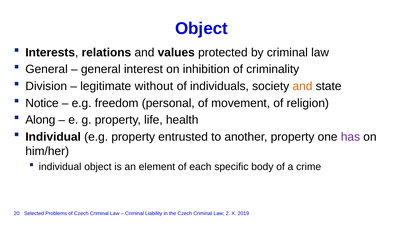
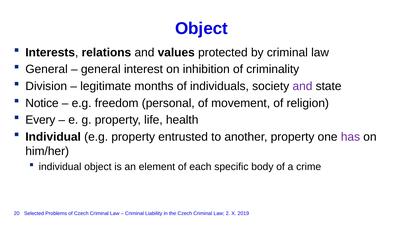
without: without -> months (154, 86)
and colour: orange -> purple (302, 86)
Along: Along -> Every (40, 120)
